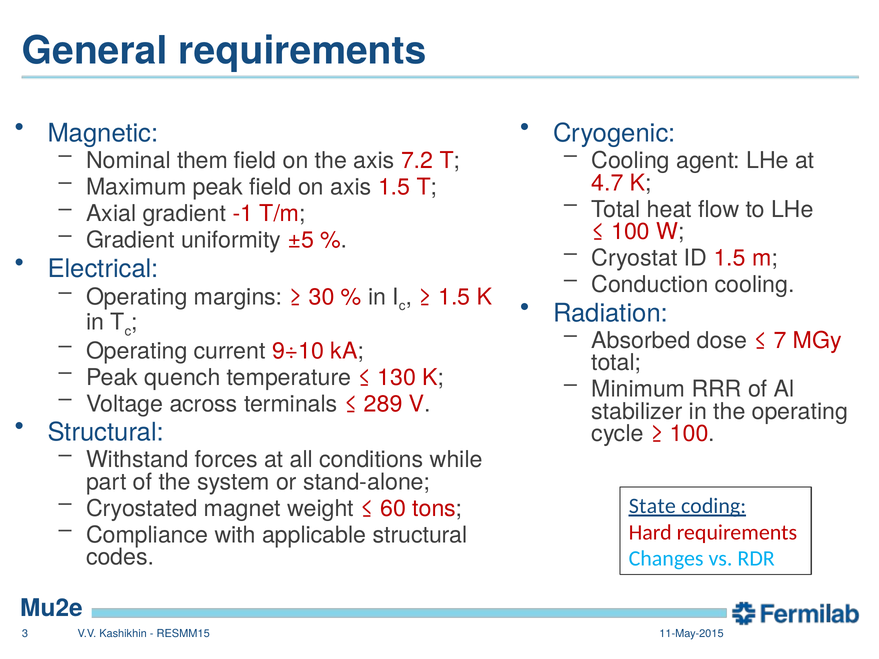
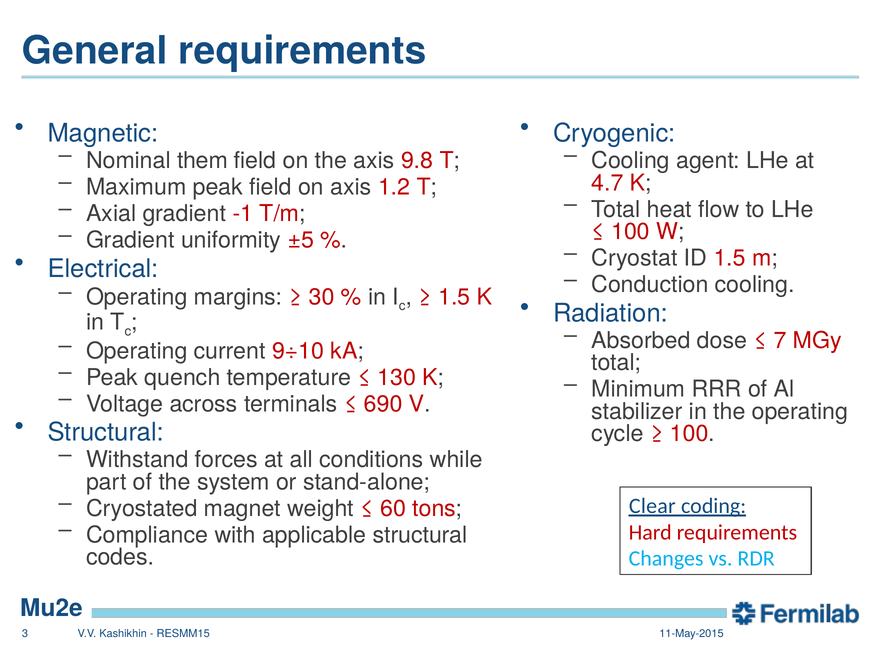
7.2: 7.2 -> 9.8 (417, 161)
axis 1.5: 1.5 -> 1.2 (394, 187)
289: 289 -> 690 (383, 404)
State: State -> Clear (652, 506)
